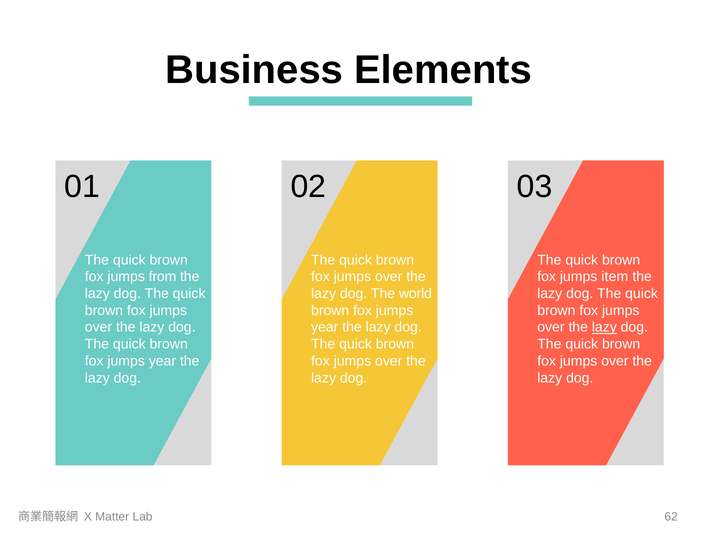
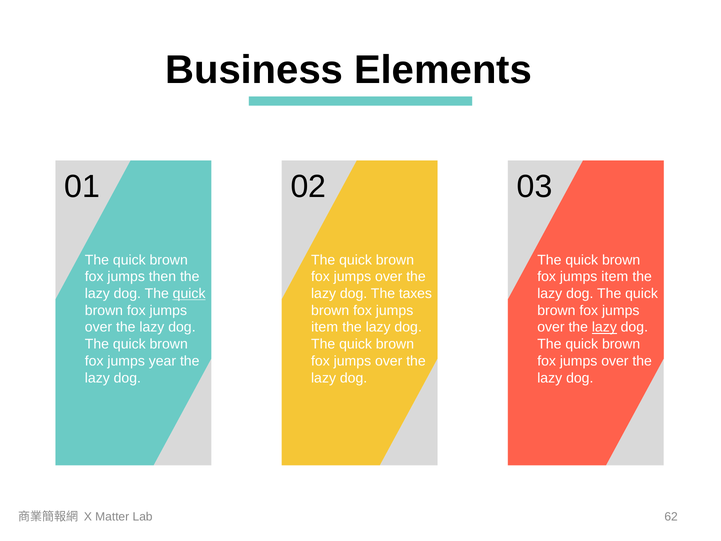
from: from -> then (162, 277)
quick underline: none -> present (189, 294)
world: world -> taxes (415, 294)
year: year -> item (325, 327)
